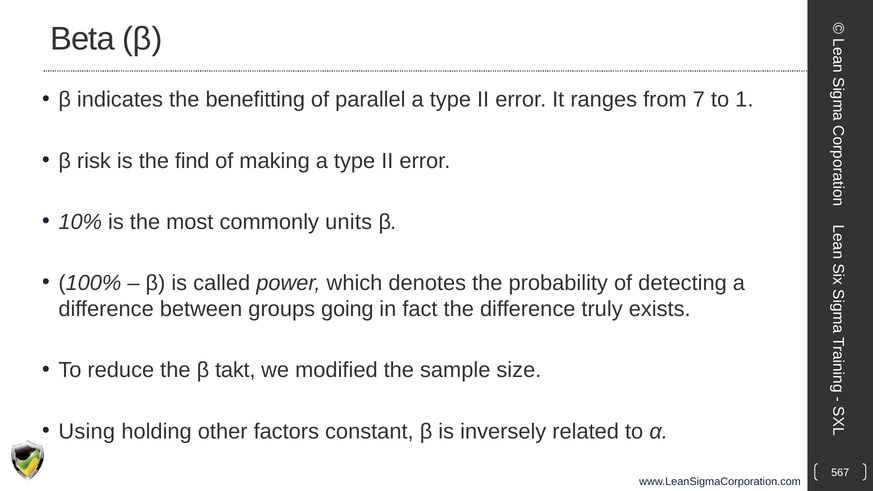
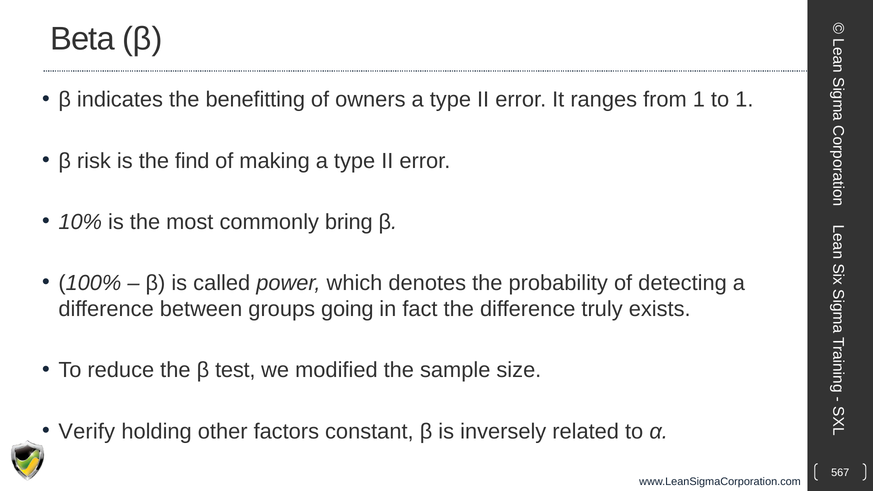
parallel: parallel -> owners (370, 100)
from 7: 7 -> 1 (699, 100)
units: units -> bring (349, 222)
takt: takt -> test (235, 370)
Using: Using -> Verify (87, 431)
